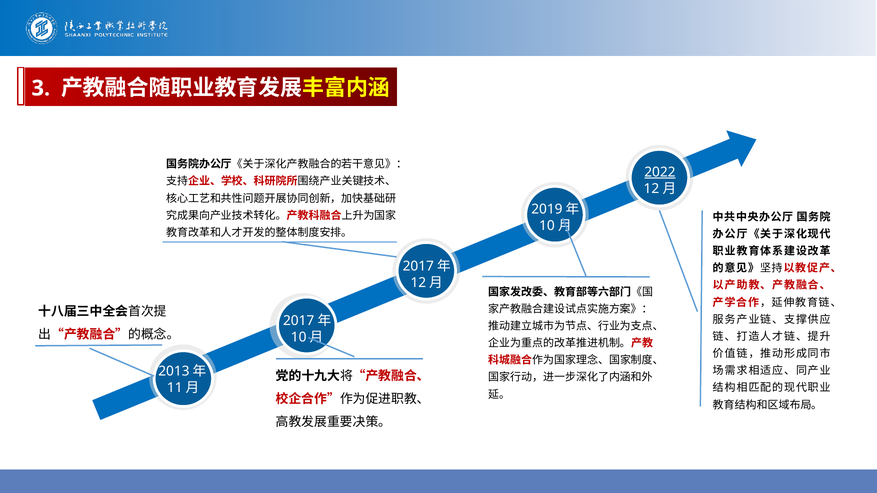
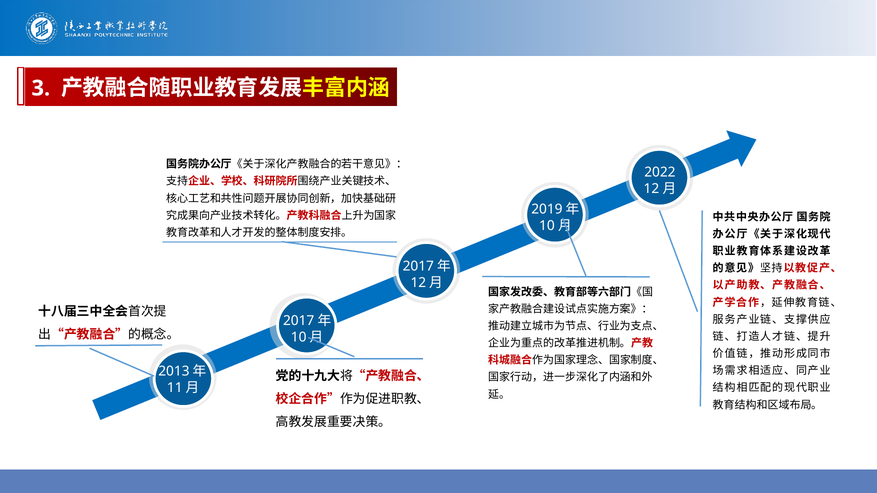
2022 underline: present -> none (660, 172)
